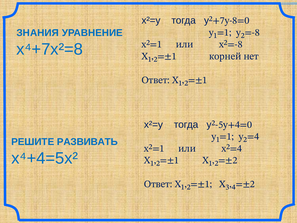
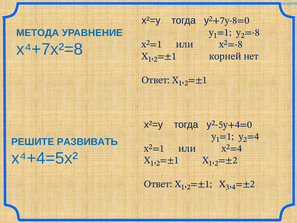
ЗНАНИЯ: ЗНАНИЯ -> МЕТОДА (38, 33)
